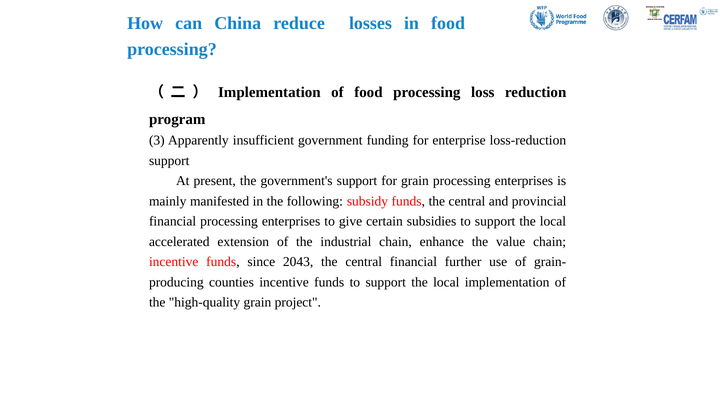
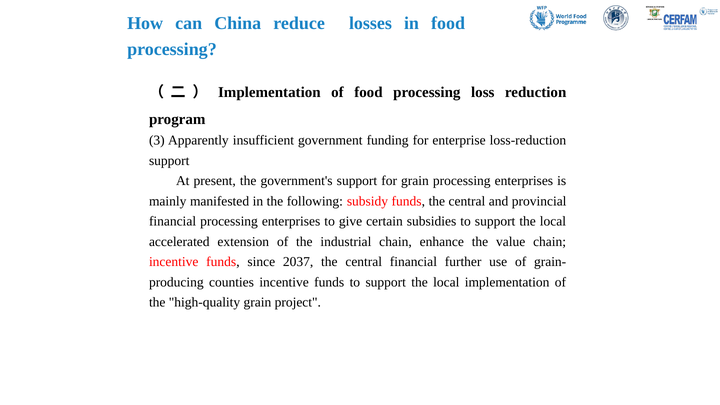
2043: 2043 -> 2037 (298, 262)
